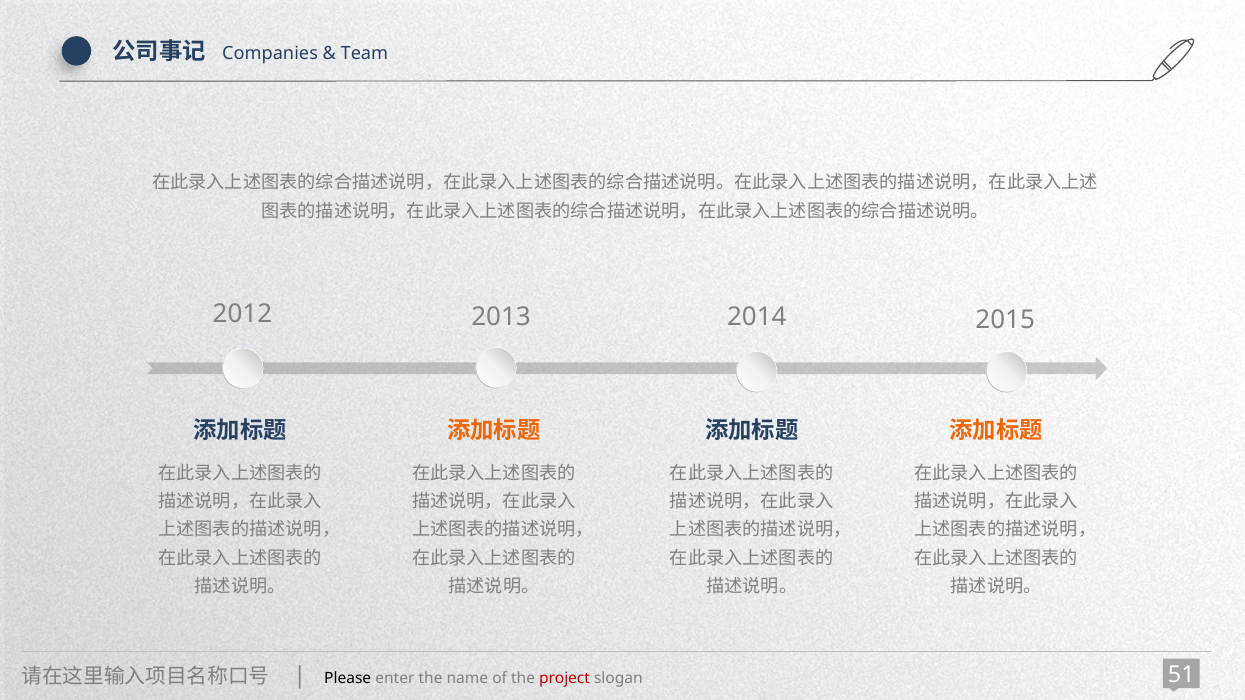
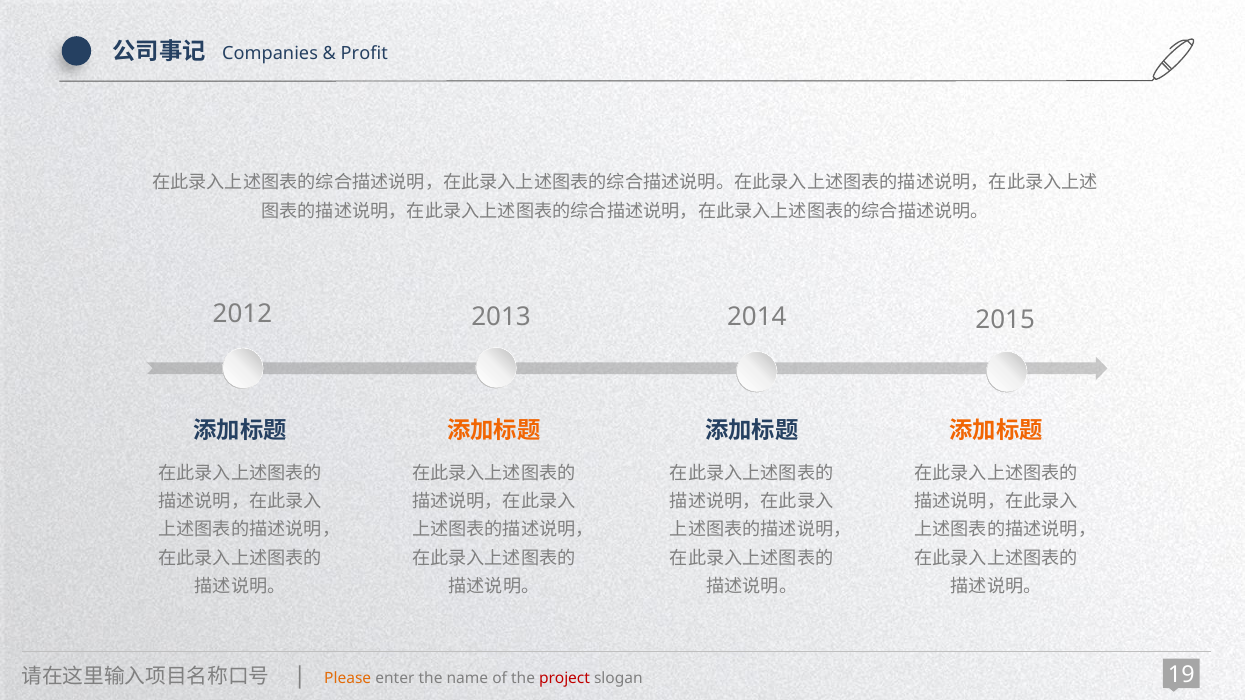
Team: Team -> Profit (364, 54)
Please colour: black -> orange (348, 679)
51: 51 -> 19 (1181, 675)
